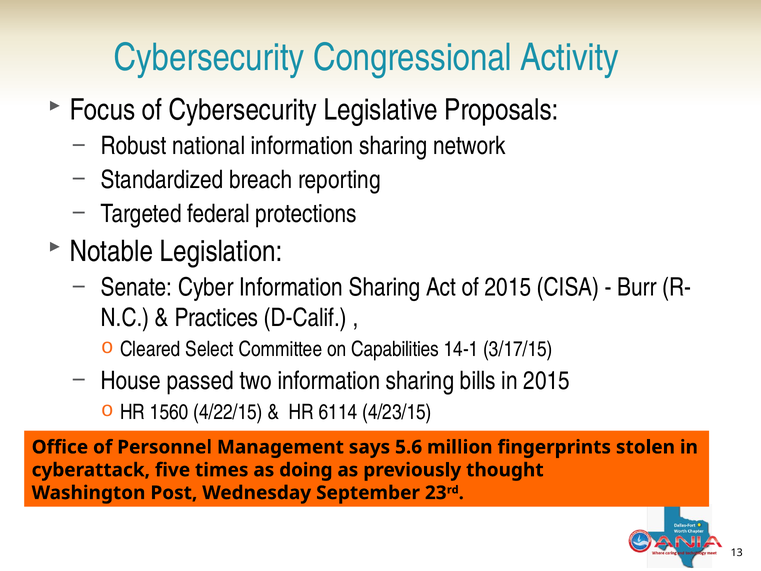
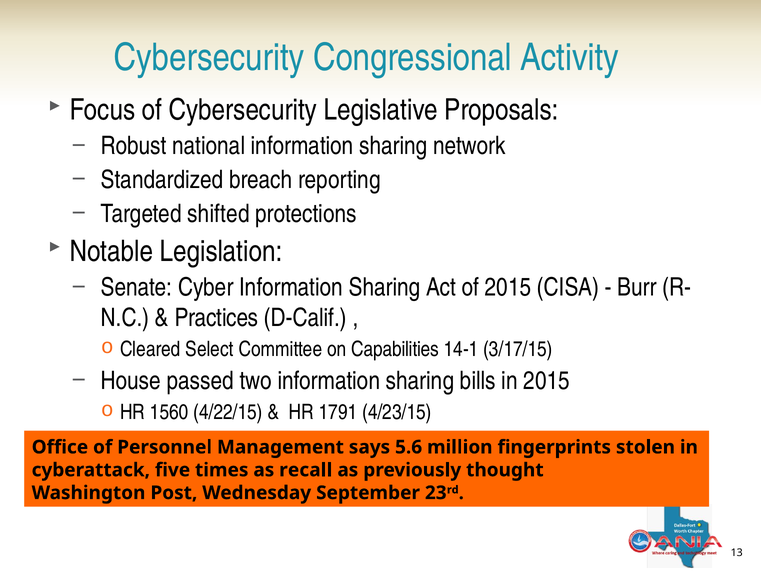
federal: federal -> shifted (218, 214)
6114: 6114 -> 1791 (338, 412)
doing: doing -> recall (306, 470)
